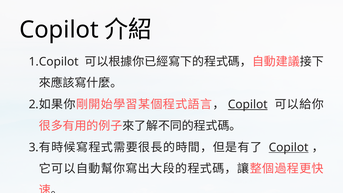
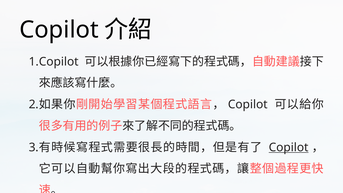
Copilot underline: present -> none (248, 104)
